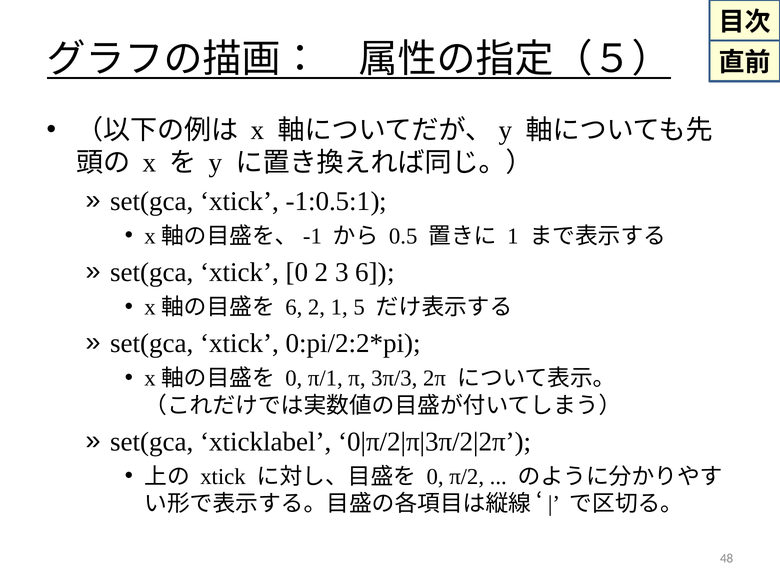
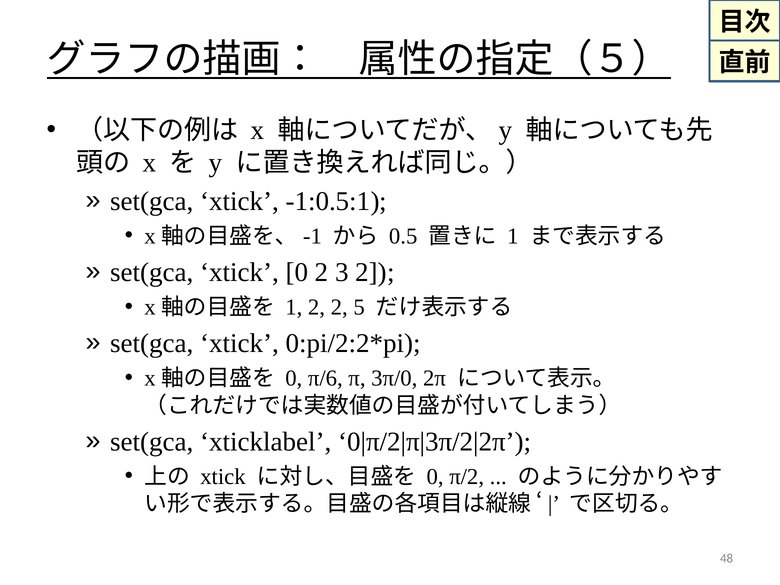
3 6: 6 -> 2 (375, 272)
6: 6 -> 1 (294, 307)
2 1: 1 -> 2 (339, 307)
π/1: π/1 -> π/6 (325, 378)
3π/3: 3π/3 -> 3π/0 (394, 378)
